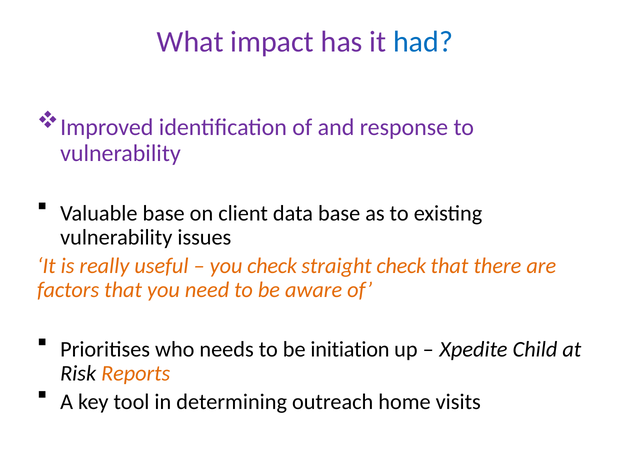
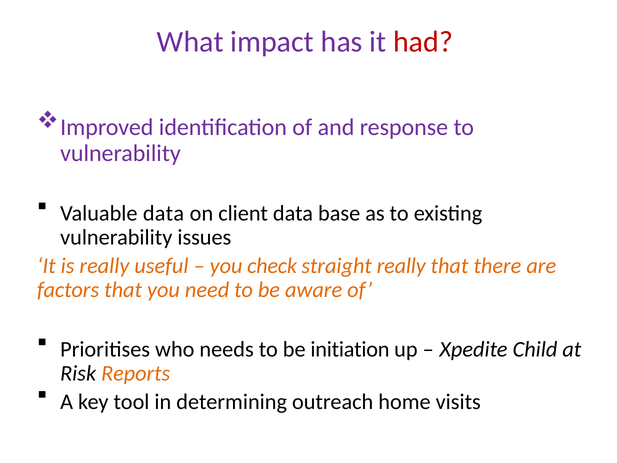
had colour: blue -> red (423, 42)
Valuable base: base -> data (163, 213)
straight check: check -> really (401, 266)
